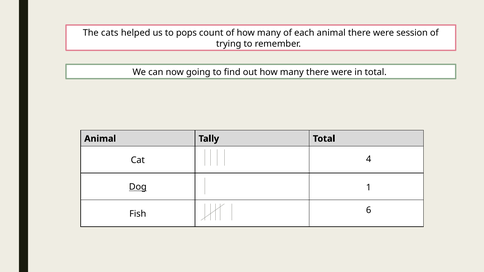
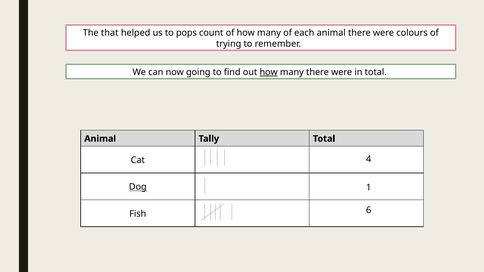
cats: cats -> that (110, 33)
session: session -> colours (412, 33)
how underline: none -> present (269, 72)
